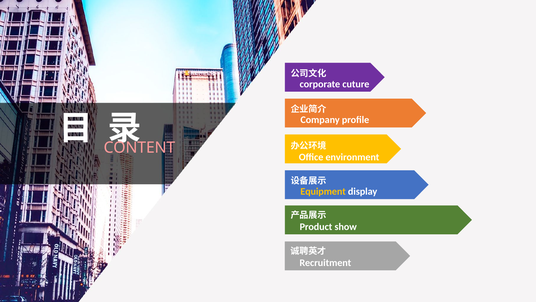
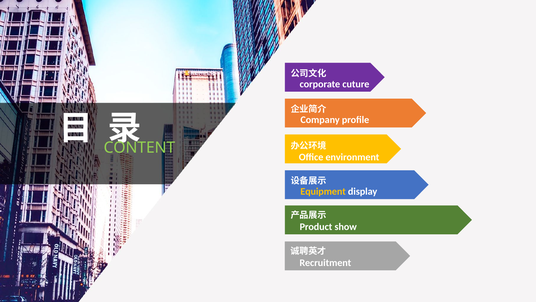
CONTENT colour: pink -> light green (139, 147)
